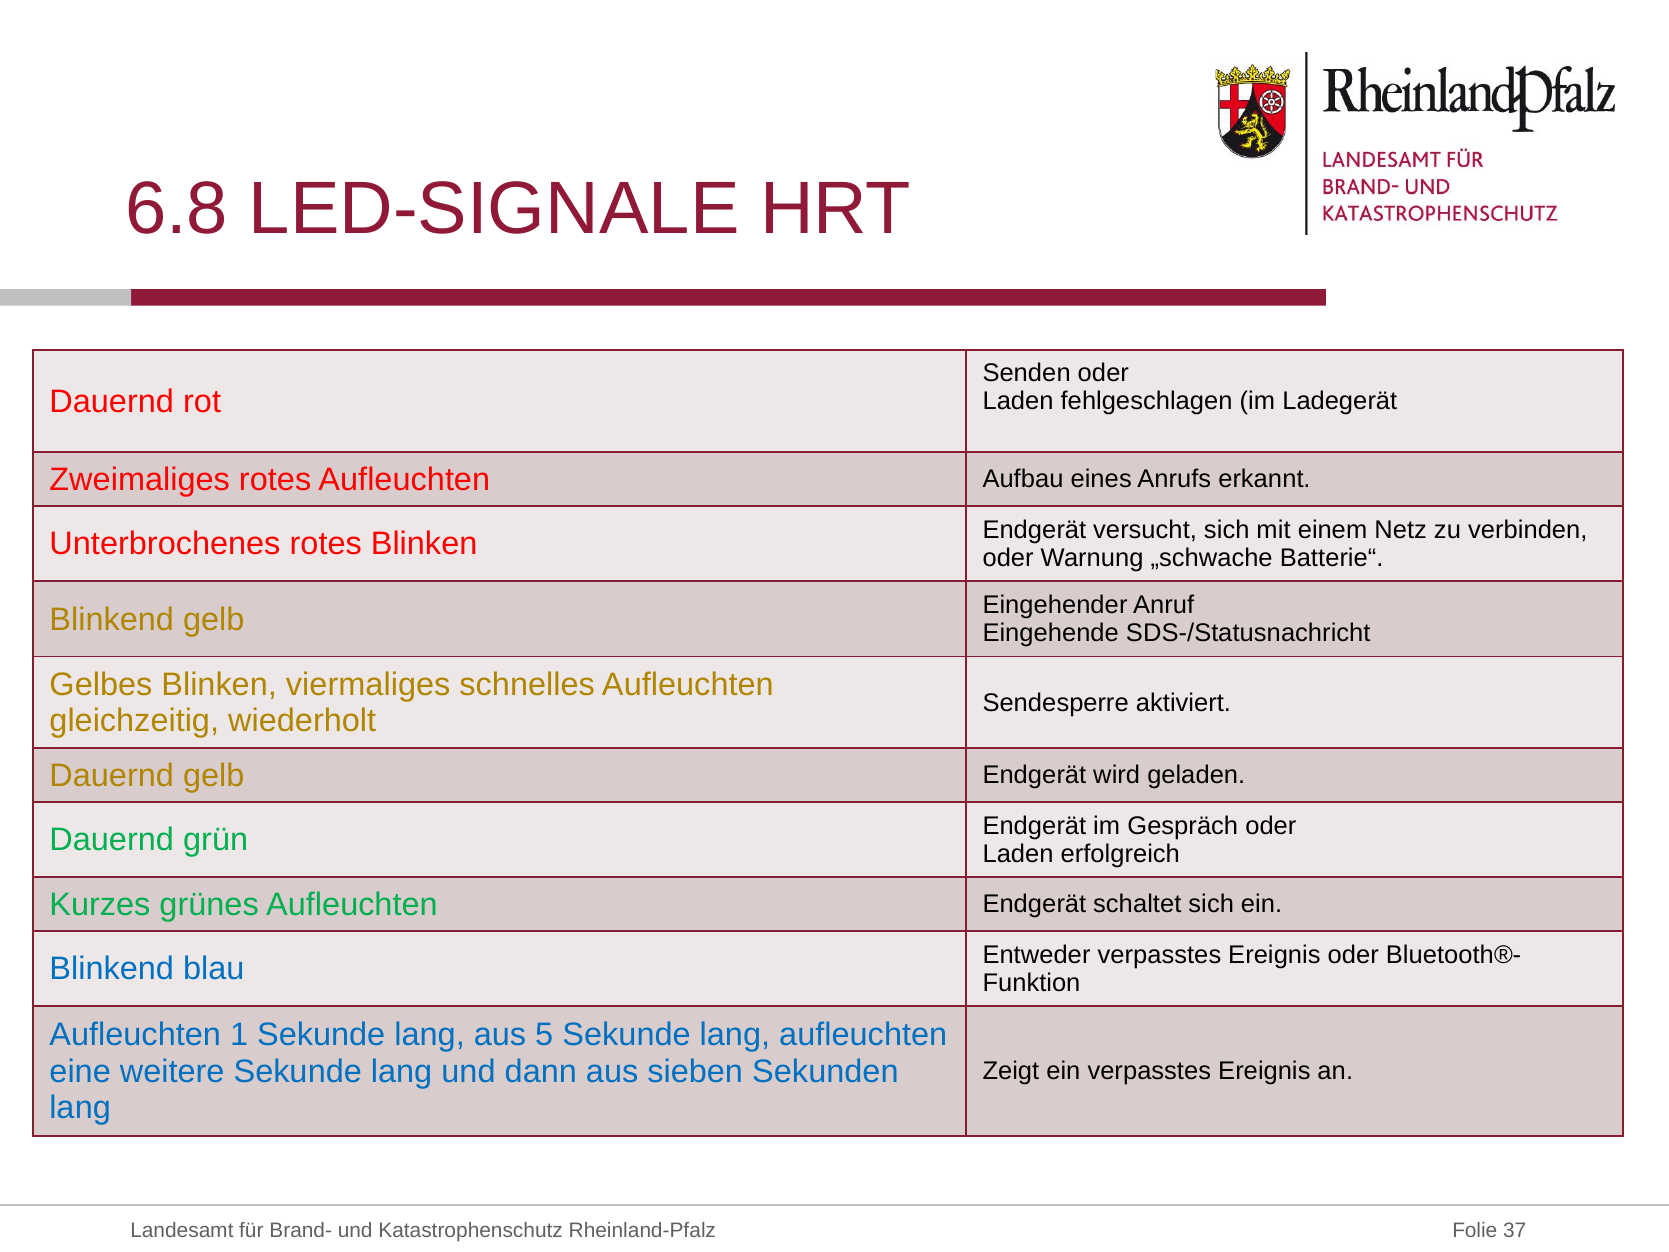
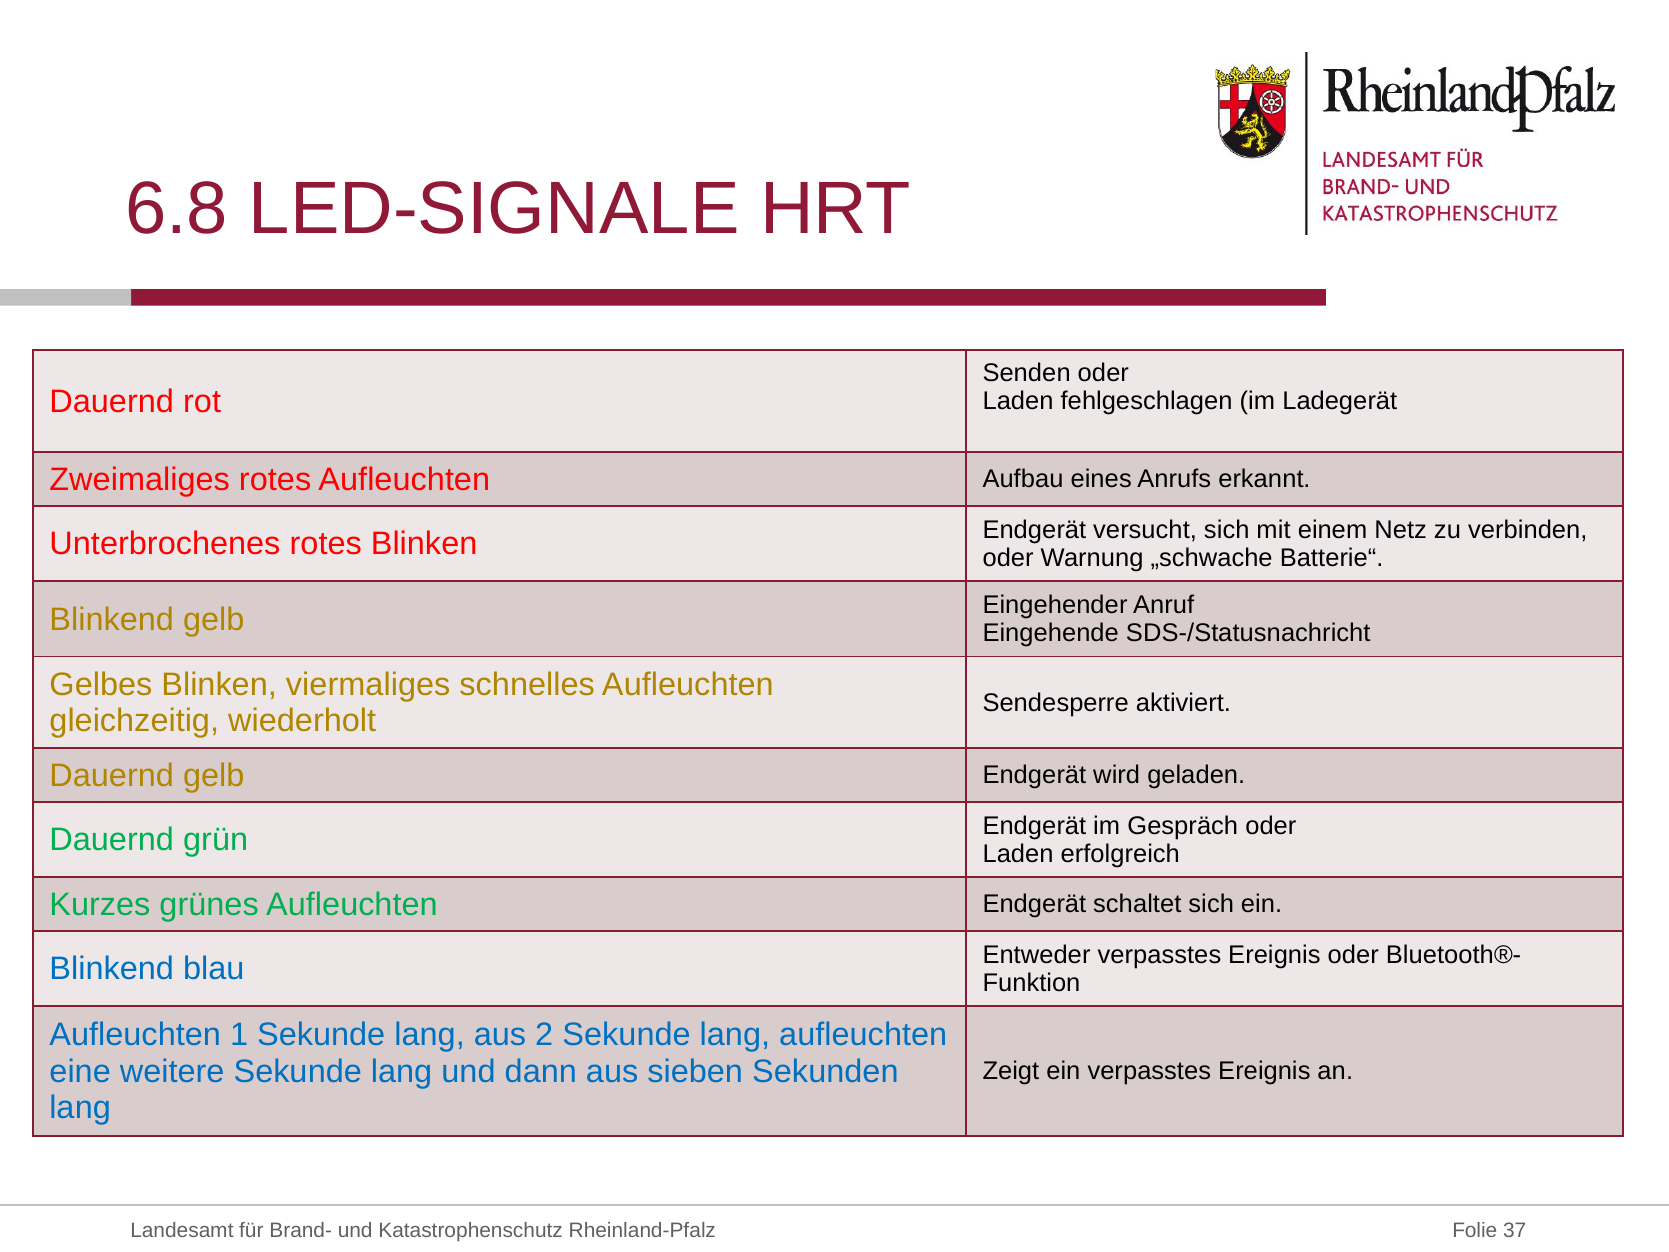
5: 5 -> 2 (544, 1035)
